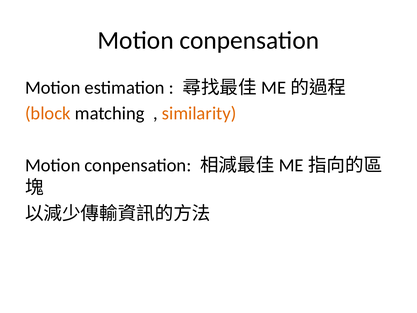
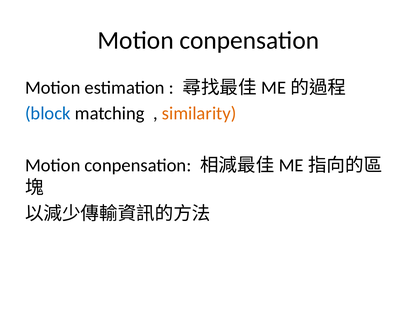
block colour: orange -> blue (48, 113)
